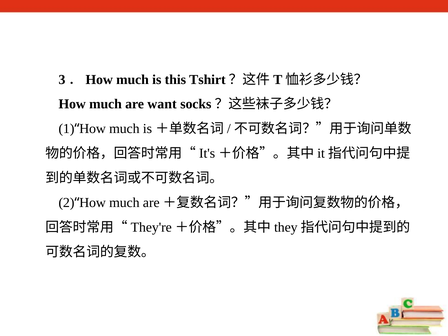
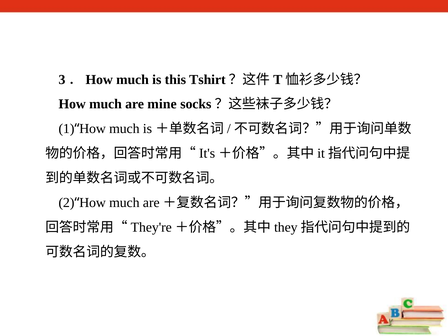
want: want -> mine (162, 104)
